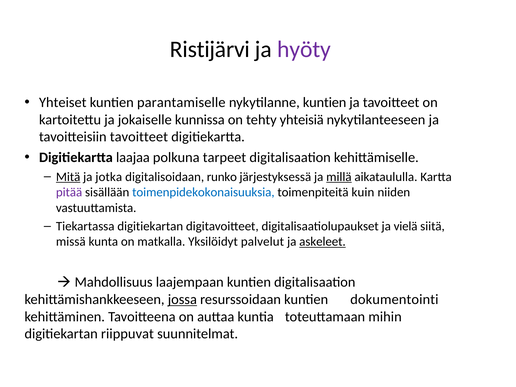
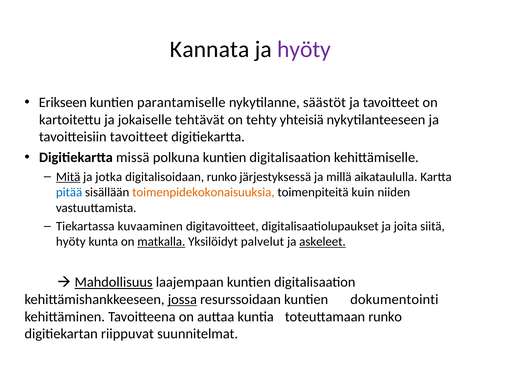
Ristijärvi: Ristijärvi -> Kannata (210, 49)
Yhteiset: Yhteiset -> Erikseen (63, 102)
nykytilanne kuntien: kuntien -> säästöt (324, 102)
kunnissa: kunnissa -> tehtävät (200, 120)
laajaa: laajaa -> missä (133, 158)
polkuna tarpeet: tarpeet -> kuntien (225, 158)
millä underline: present -> none (339, 177)
pitää colour: purple -> blue (69, 192)
toimenpidekokonaisuuksia colour: blue -> orange (203, 192)
Tiekartassa digitiekartan: digitiekartan -> kuvaaminen (150, 226)
vielä: vielä -> joita (406, 226)
missä: missä -> hyöty (71, 242)
matkalla underline: none -> present (161, 242)
Mahdollisuus underline: none -> present (114, 282)
toteuttamaan mihin: mihin -> runko (385, 317)
